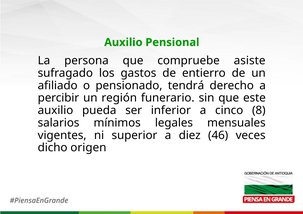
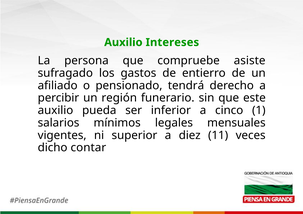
Pensional: Pensional -> Intereses (172, 42)
8: 8 -> 1 (259, 110)
46: 46 -> 11 (218, 135)
origen: origen -> contar (88, 148)
